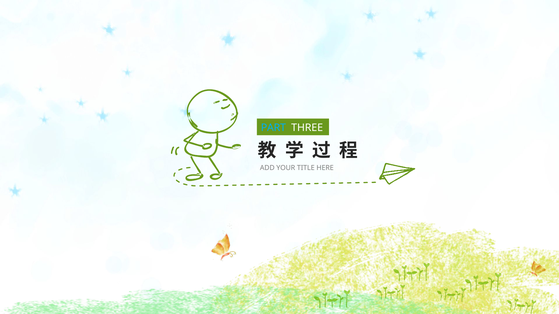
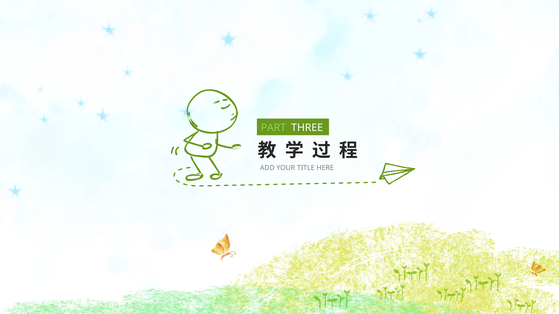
PART colour: light blue -> light green (273, 128)
